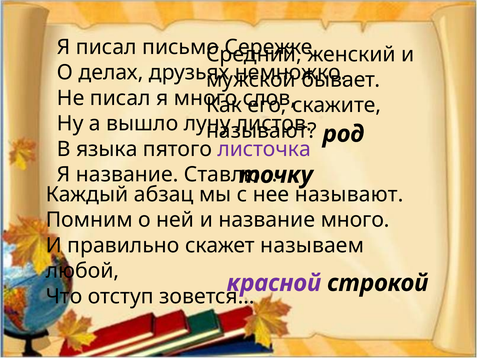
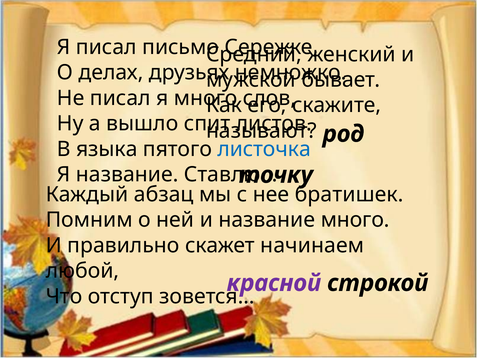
луну: луну -> спит (207, 123)
листочка colour: purple -> blue (264, 149)
нее называют: называют -> братишек (349, 194)
называем: называем -> начинаем (312, 245)
